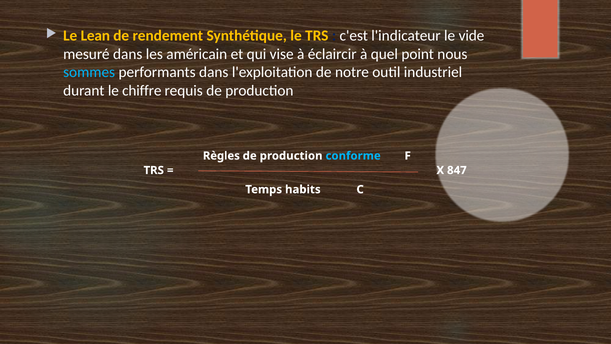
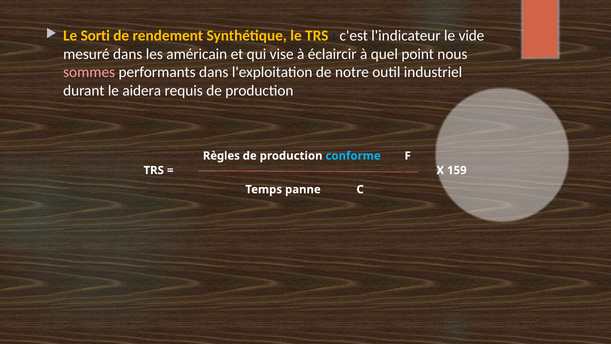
Lean: Lean -> Sorti (95, 36)
sommes colour: light blue -> pink (89, 72)
chiffre: chiffre -> aidera (142, 91)
847: 847 -> 159 (457, 170)
habits: habits -> panne (303, 189)
